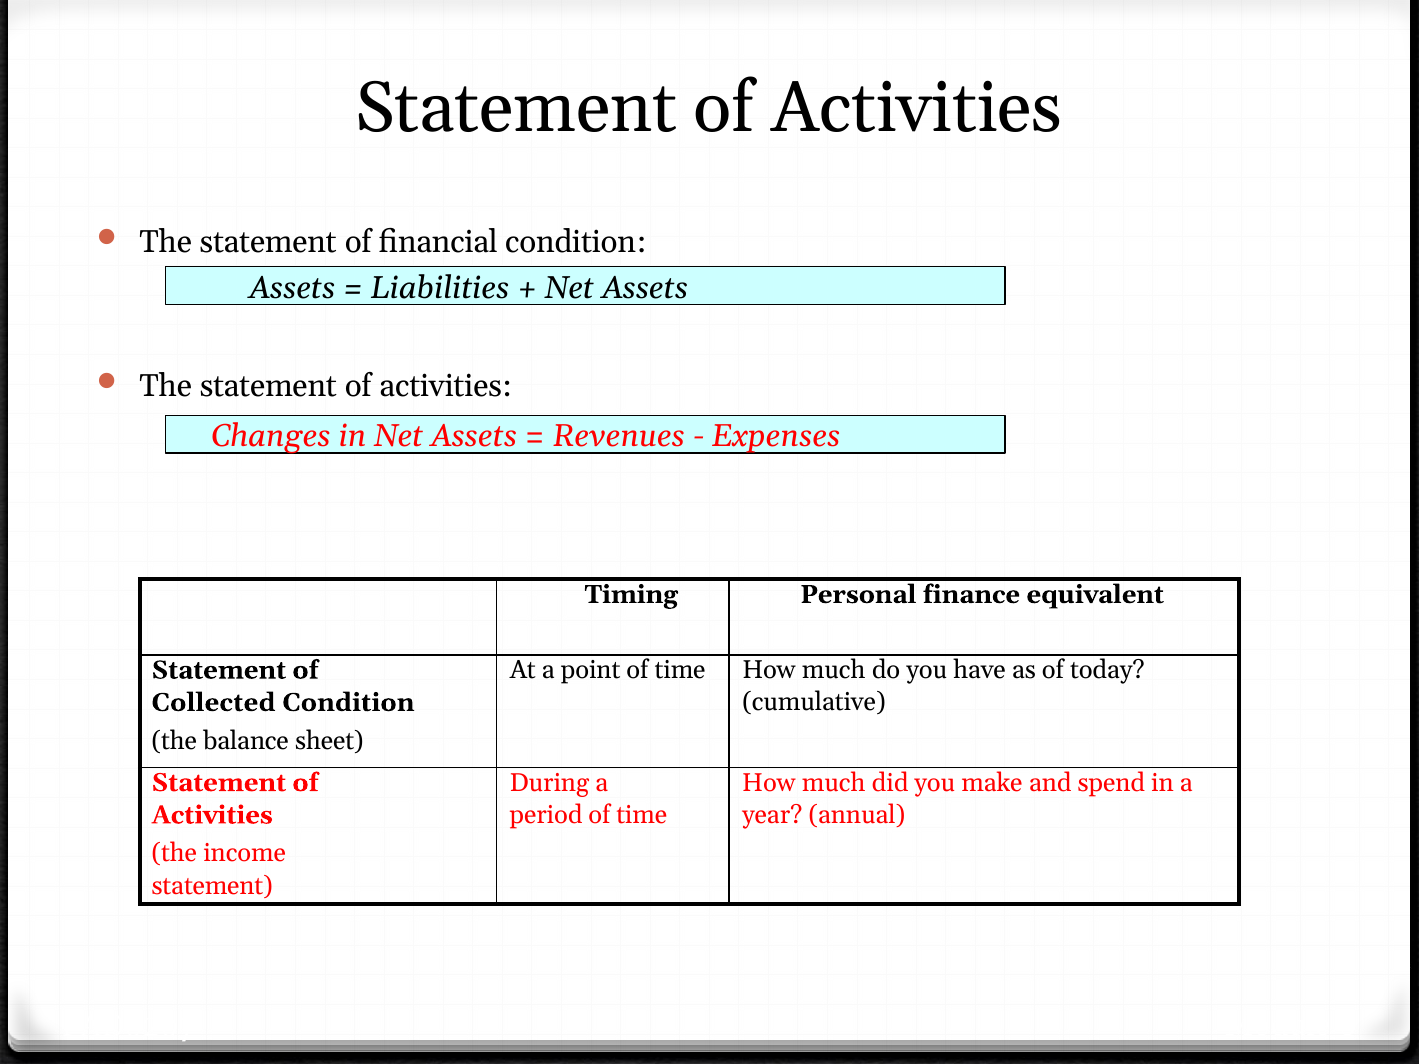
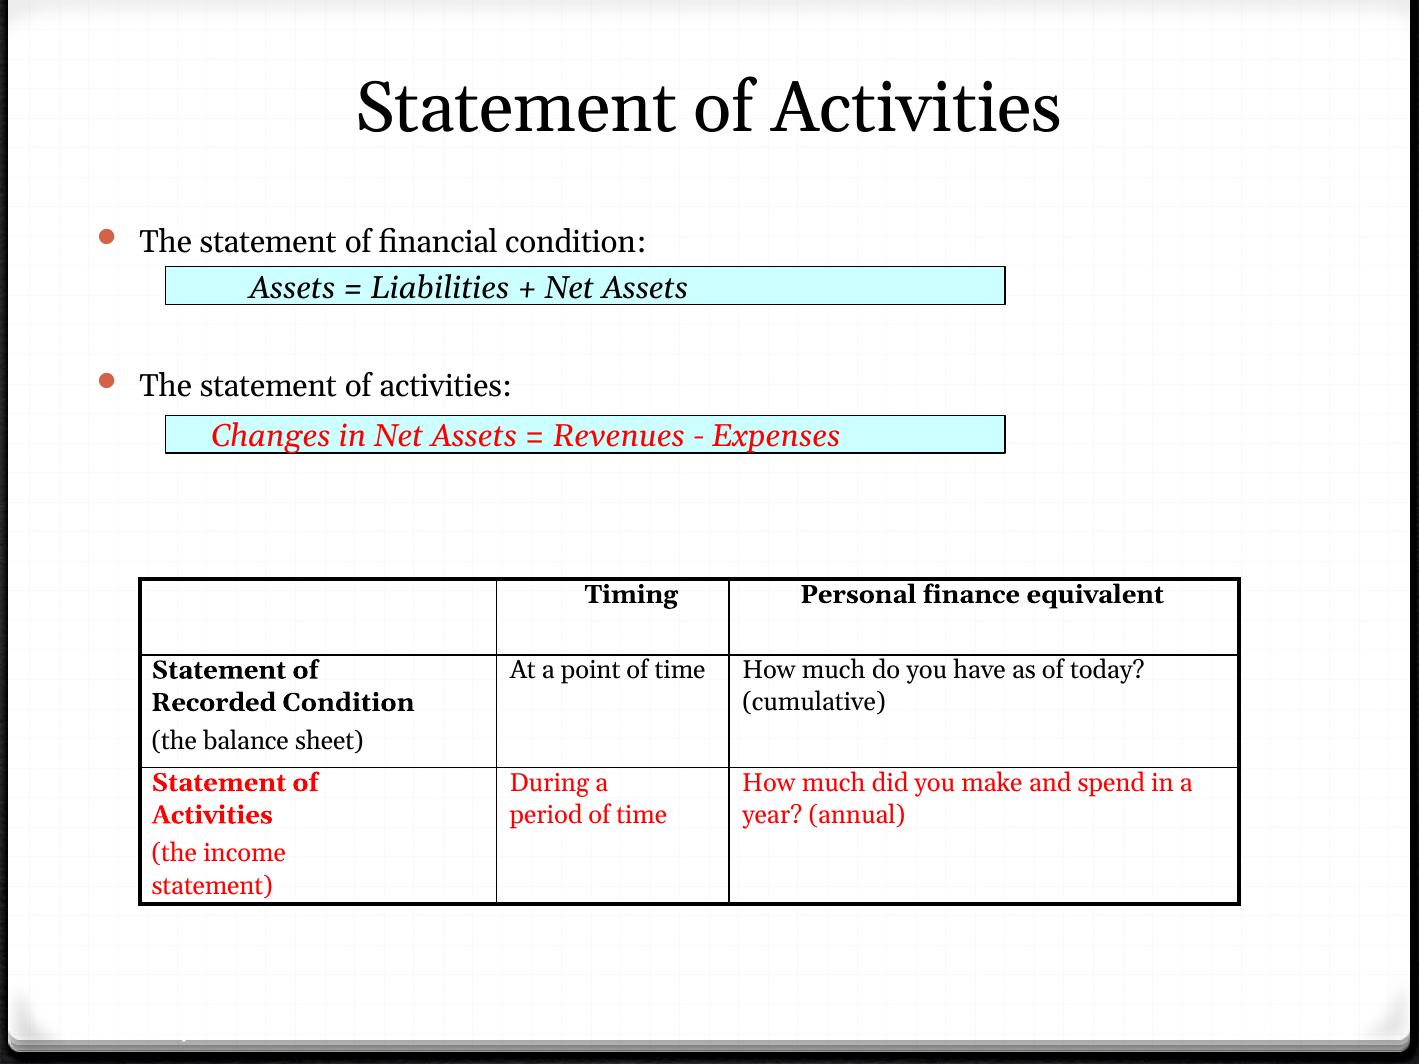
Collected: Collected -> Recorded (214, 703)
